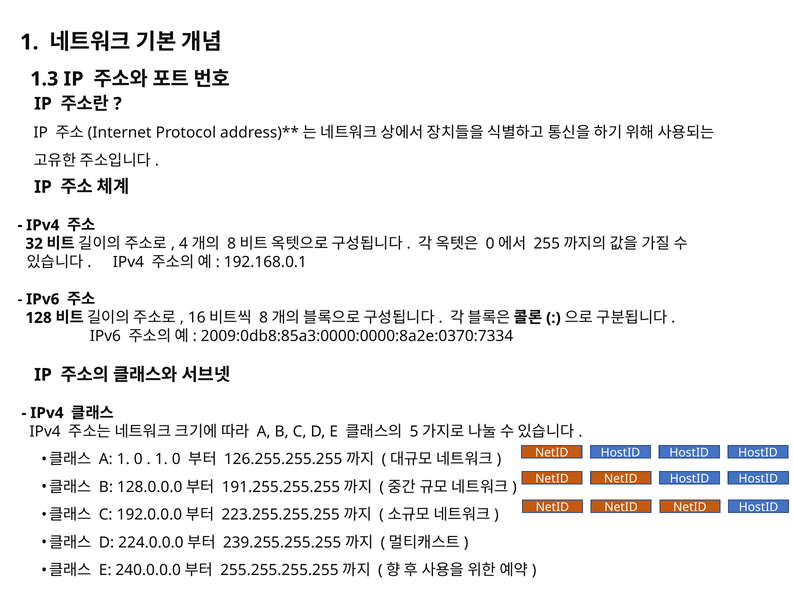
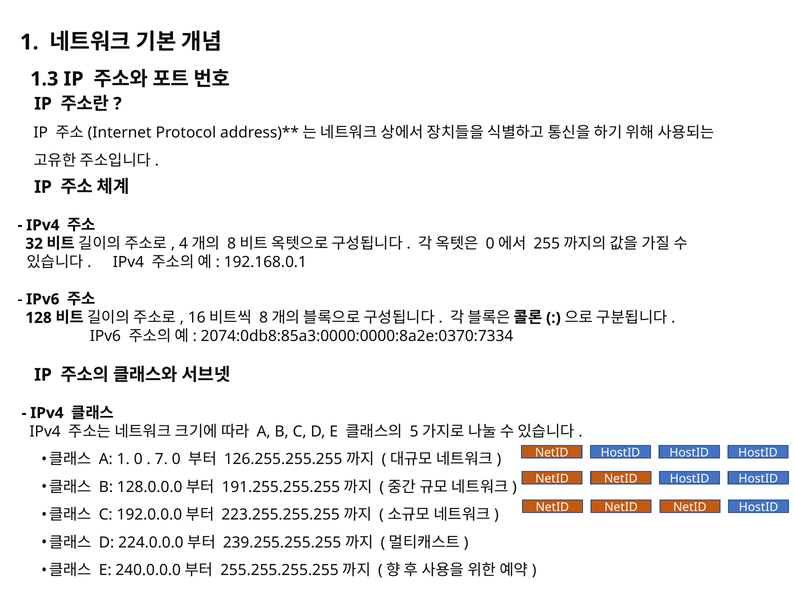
2009:0db8:85a3:0000:0000:8a2e:0370:7334: 2009:0db8:85a3:0000:0000:8a2e:0370:7334 -> 2074:0db8:85a3:0000:0000:8a2e:0370:7334 (357, 336)
1: 1 -> 7 (161, 459)
